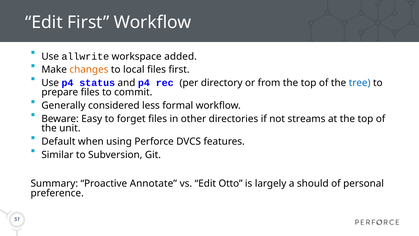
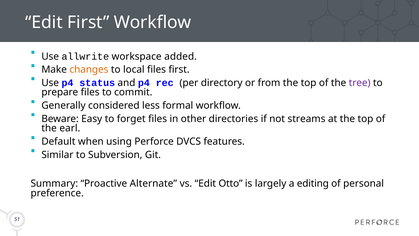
tree colour: blue -> purple (360, 83)
unit: unit -> earl (70, 128)
Annotate: Annotate -> Alternate (153, 183)
should: should -> editing (313, 183)
